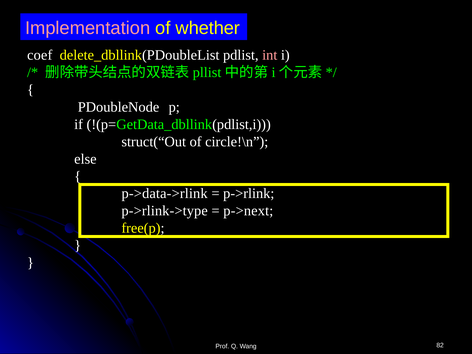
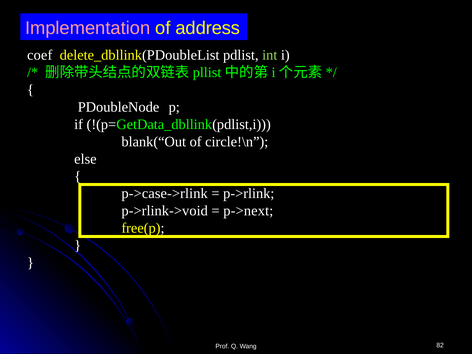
whether: whether -> address (208, 28)
int colour: pink -> light green (270, 55)
struct(“Out: struct(“Out -> blank(“Out (154, 142)
p->data->rlink: p->data->rlink -> p->case->rlink (165, 194)
p->rlink->type: p->rlink->type -> p->rlink->void (165, 211)
